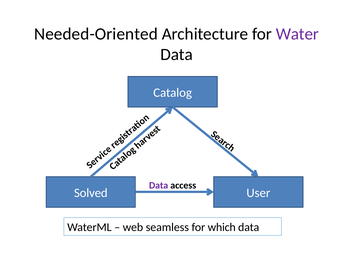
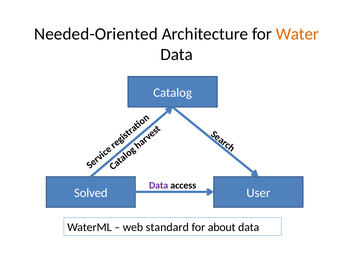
Water colour: purple -> orange (297, 34)
seamless: seamless -> standard (167, 227)
which: which -> about (222, 227)
